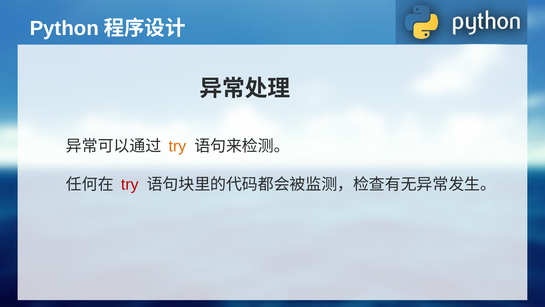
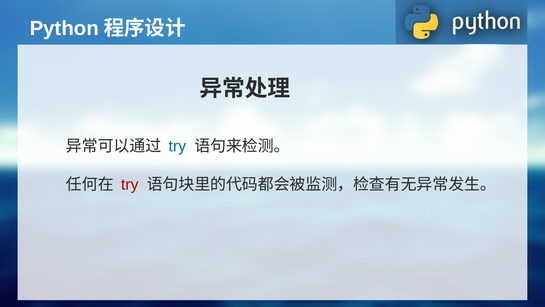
try colour: orange -> blue (177, 146)
